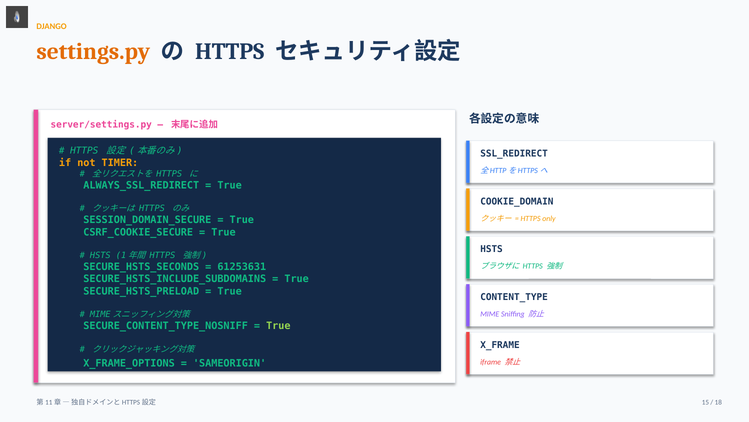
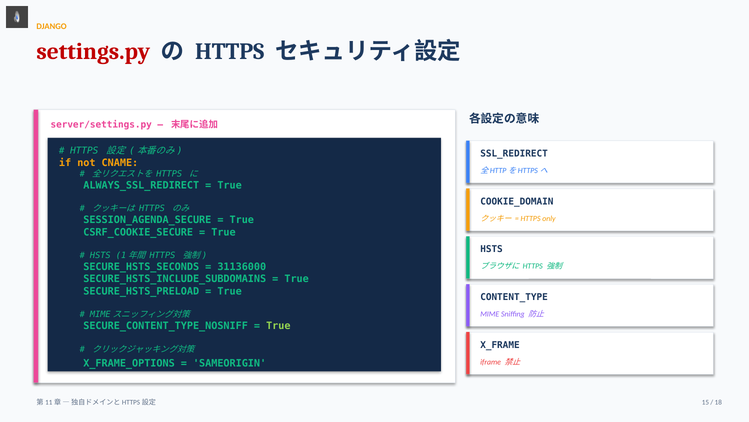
settings.py colour: orange -> red (93, 52)
TIMER: TIMER -> CNAME (120, 162)
SESSION_DOMAIN_SECURE: SESSION_DOMAIN_SECURE -> SESSION_AGENDA_SECURE (147, 220)
61253631: 61253631 -> 31136000 (242, 266)
